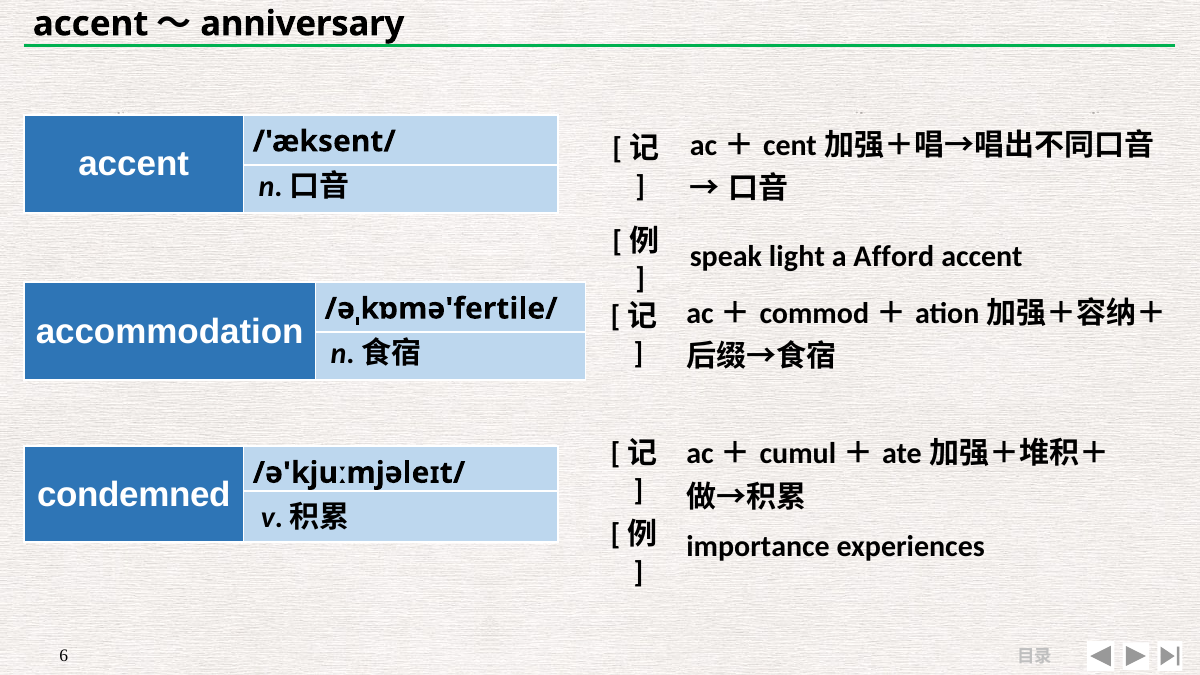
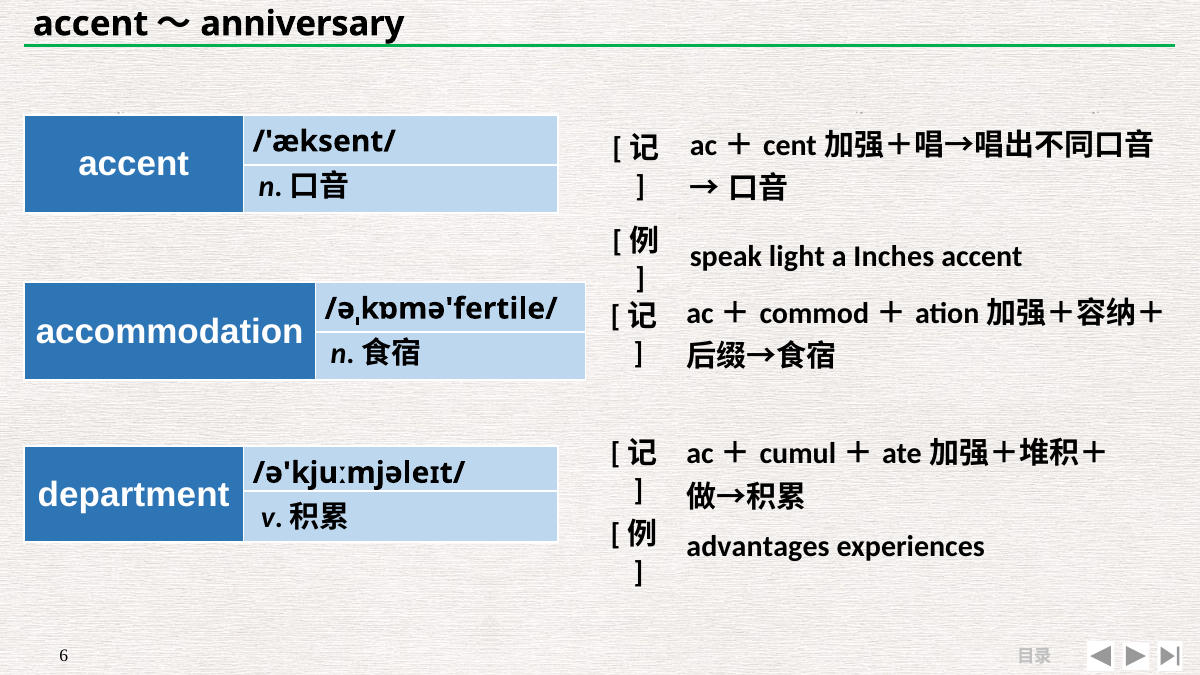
Afford: Afford -> Inches (894, 257)
condemned: condemned -> department (134, 495)
importance: importance -> advantages (758, 546)
